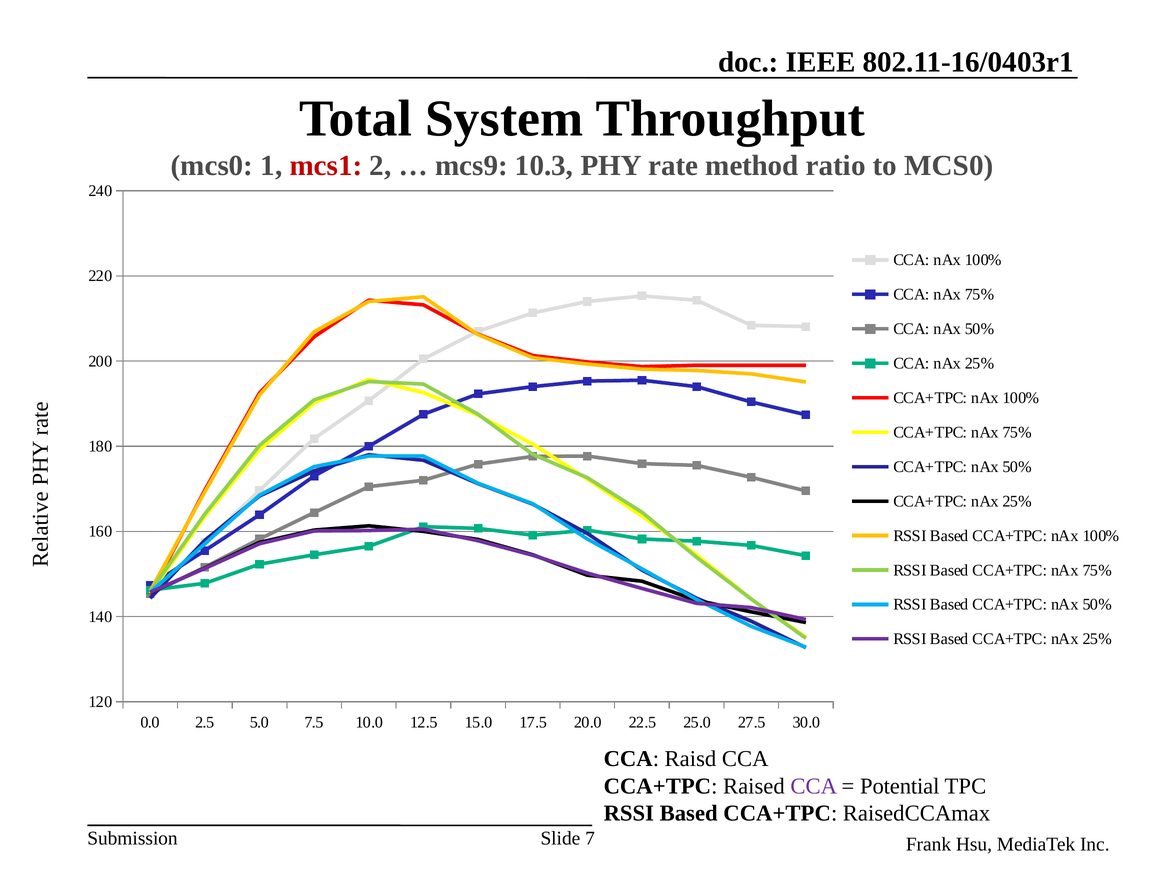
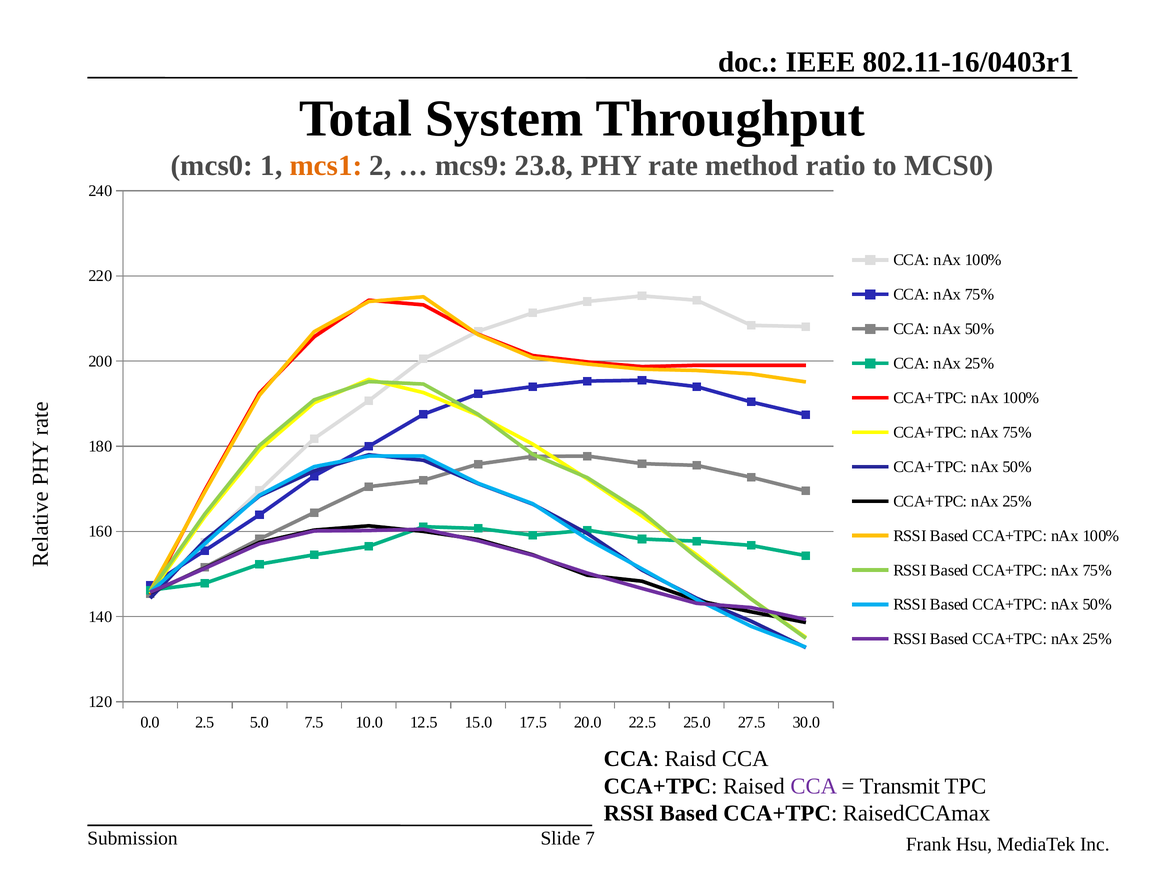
mcs1 colour: red -> orange (326, 166)
10.3: 10.3 -> 23.8 (544, 166)
Potential: Potential -> Transmit (900, 786)
